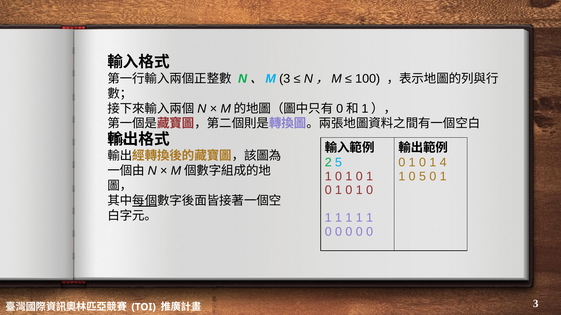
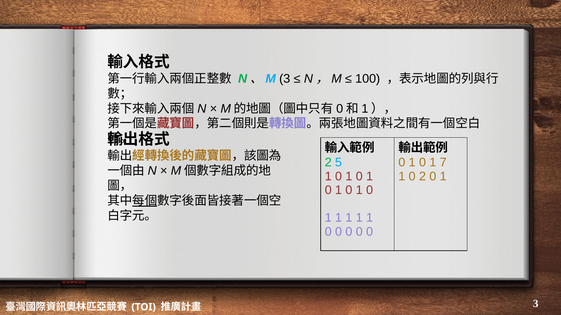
4: 4 -> 7 (443, 163)
0 5: 5 -> 2 (422, 177)
